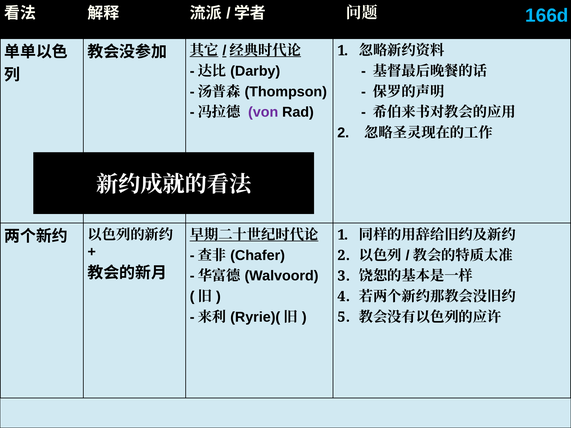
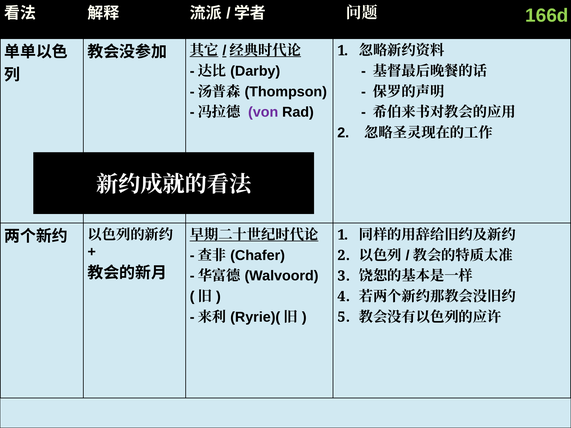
166d colour: light blue -> light green (547, 16)
